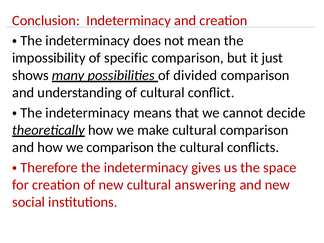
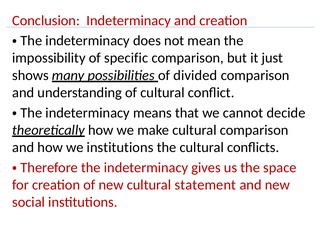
we comparison: comparison -> institutions (120, 147)
answering: answering -> statement (205, 185)
